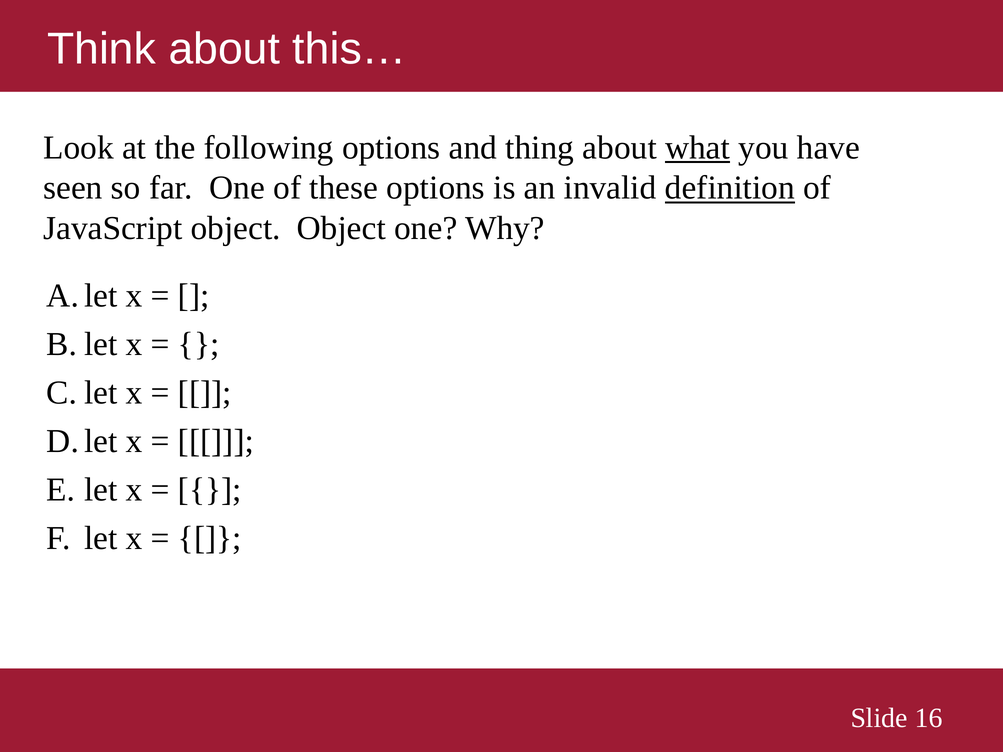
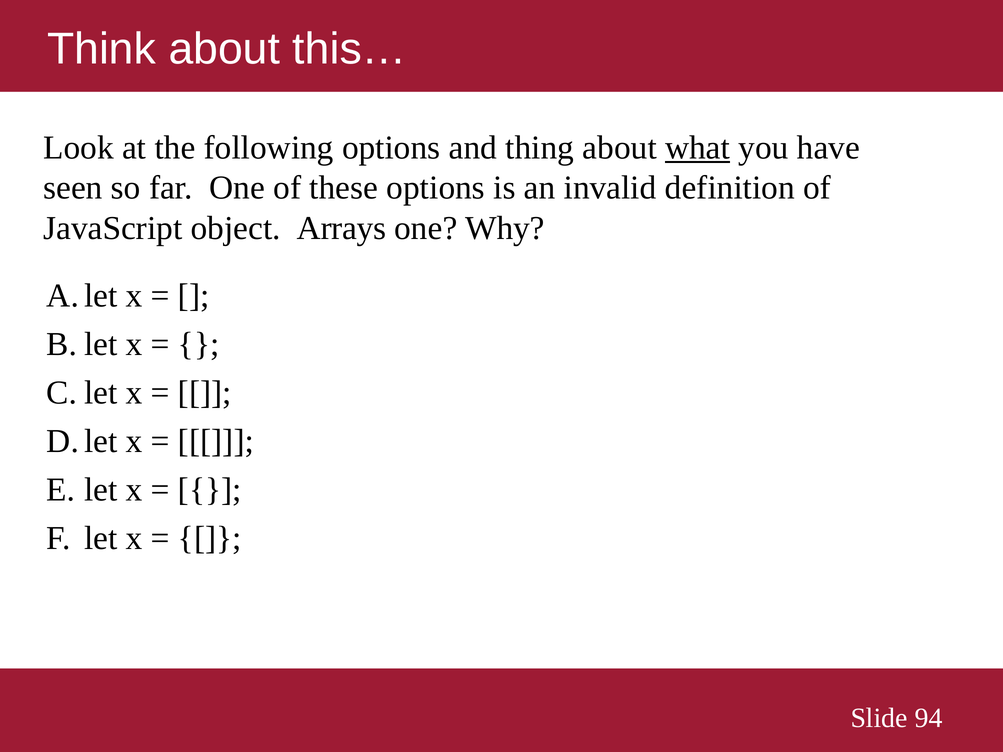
definition underline: present -> none (730, 188)
object Object: Object -> Arrays (342, 228)
16: 16 -> 94 (929, 718)
